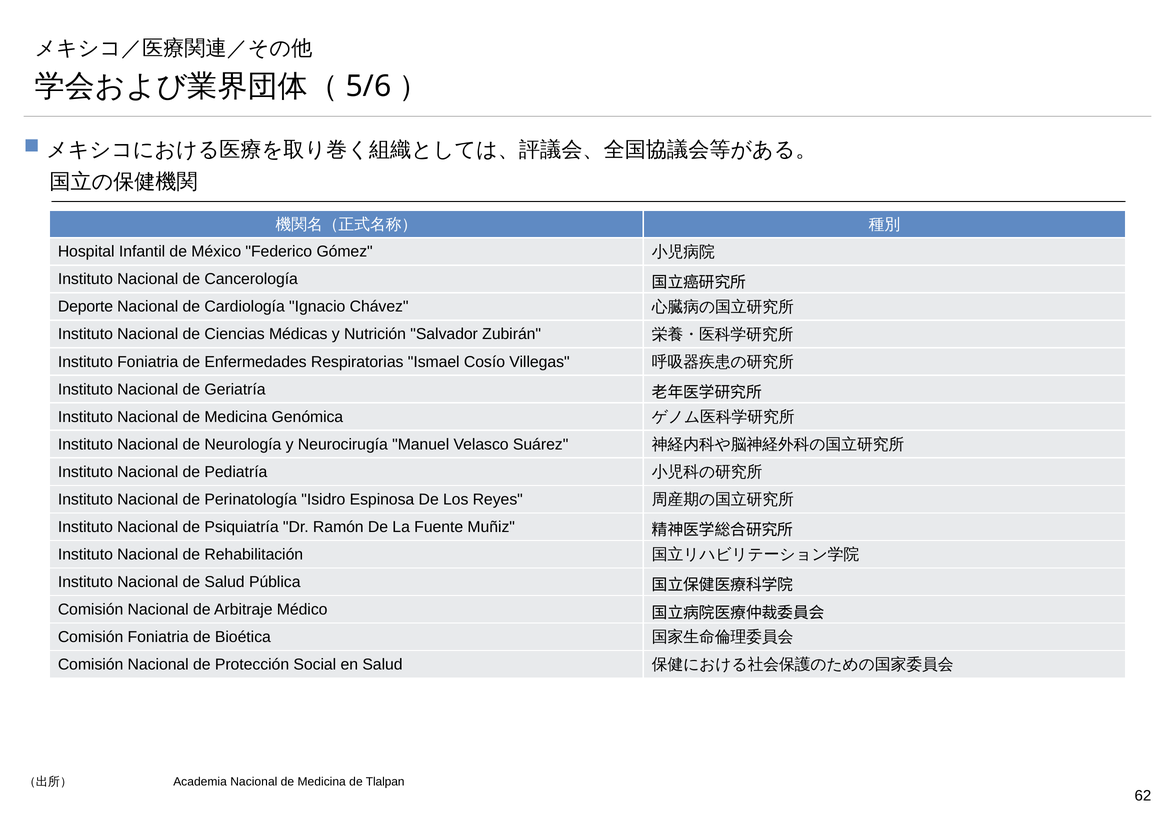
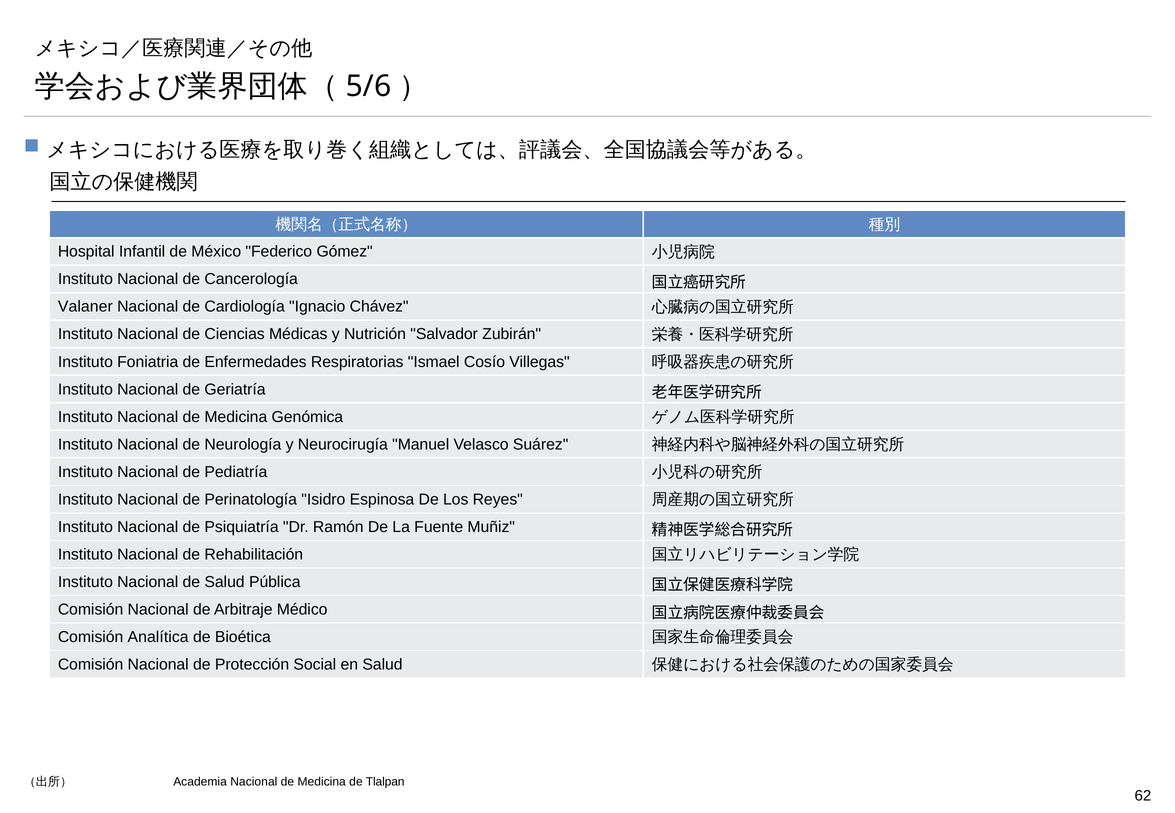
Deporte: Deporte -> Valaner (85, 307)
Comisión Foniatria: Foniatria -> Analítica (158, 637)
